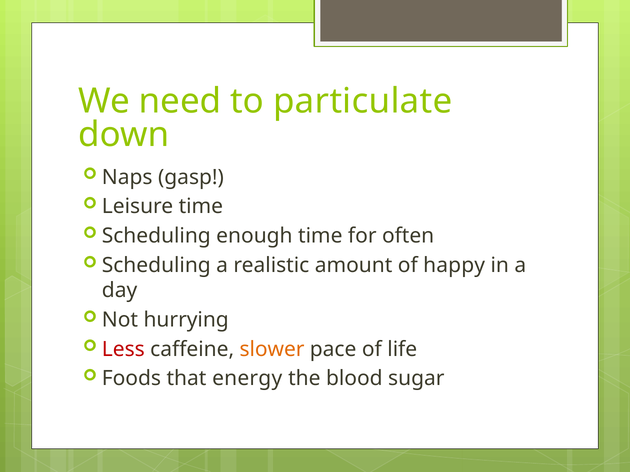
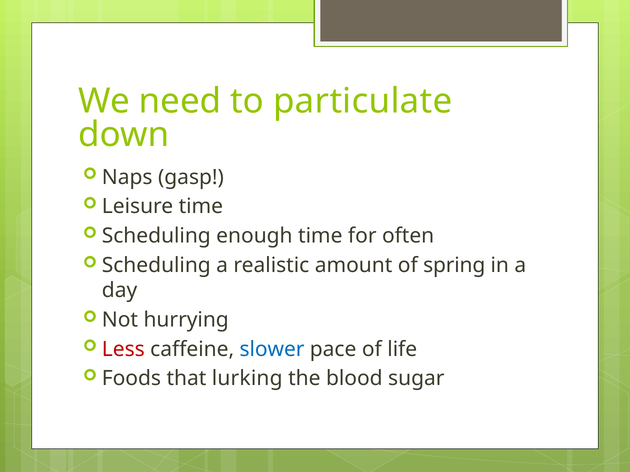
happy: happy -> spring (454, 266)
slower colour: orange -> blue (272, 349)
energy: energy -> lurking (247, 379)
